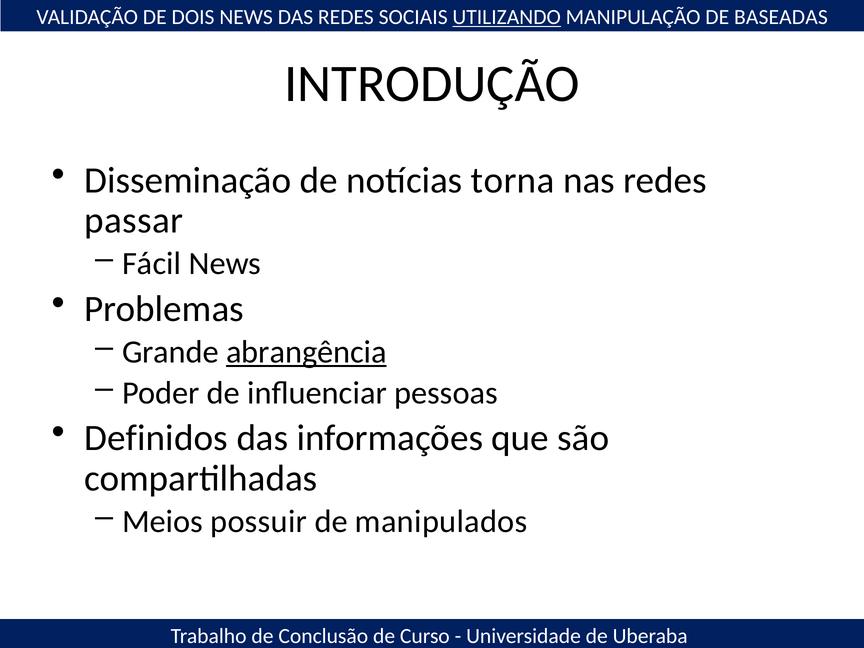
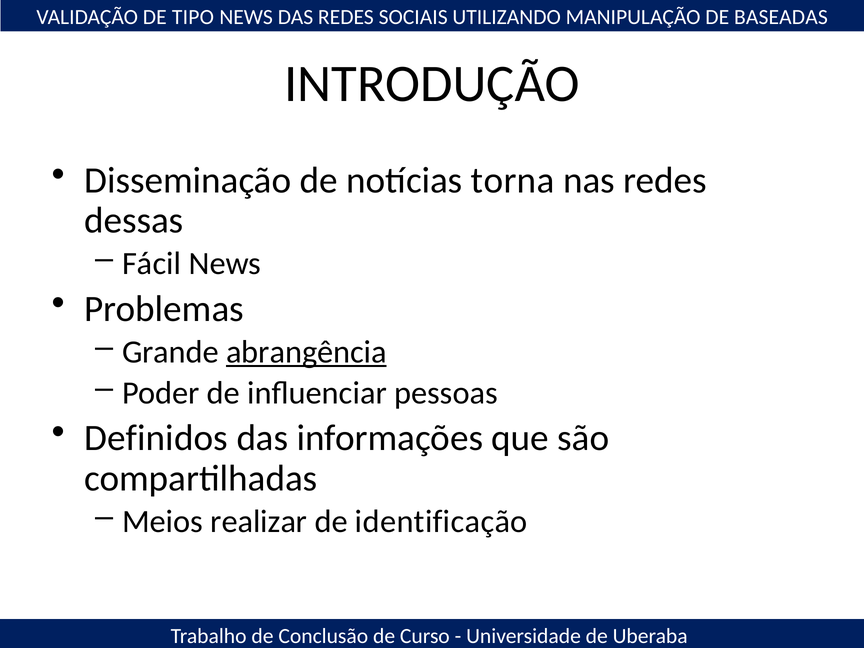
DOIS: DOIS -> TIPO (193, 17)
UTILIZANDO underline: present -> none (507, 17)
passar: passar -> dessas (134, 221)
possuir: possuir -> realizar (259, 521)
manipulados: manipulados -> identificação (441, 521)
